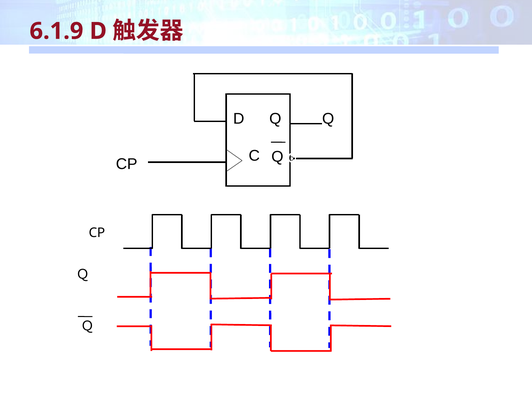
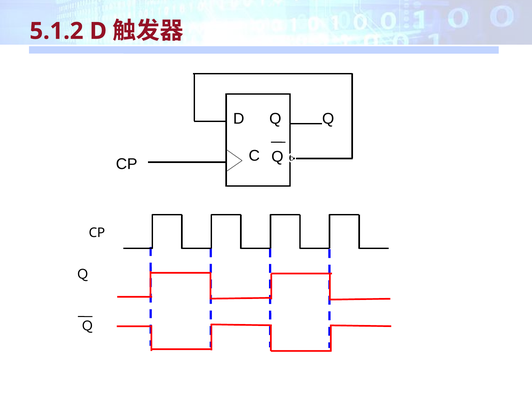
6.1.9: 6.1.9 -> 5.1.2 (56, 31)
